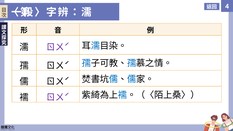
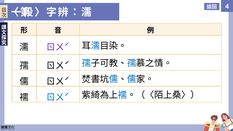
ㄖㄨˊ colour: purple -> blue (58, 98)
